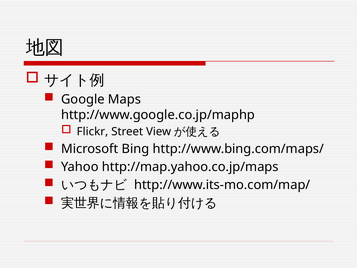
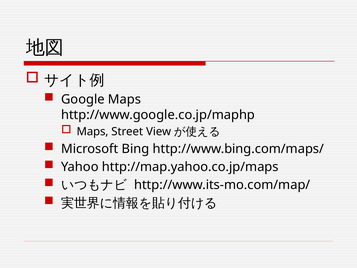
Flickr: Flickr -> Maps (93, 131)
